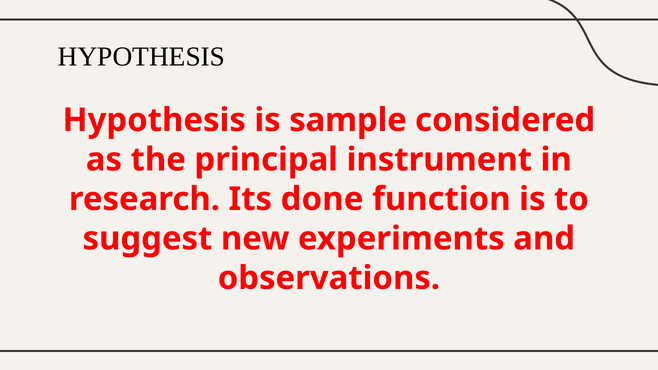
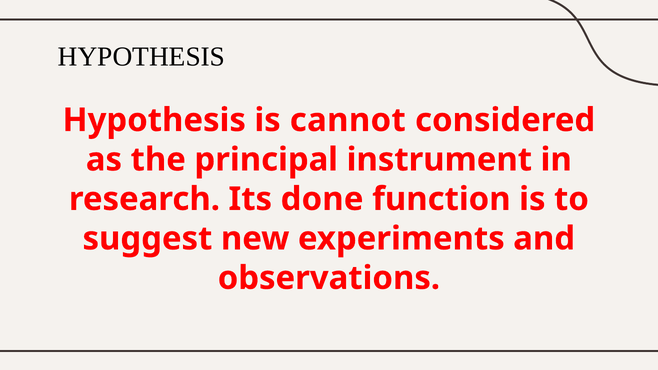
sample: sample -> cannot (348, 120)
